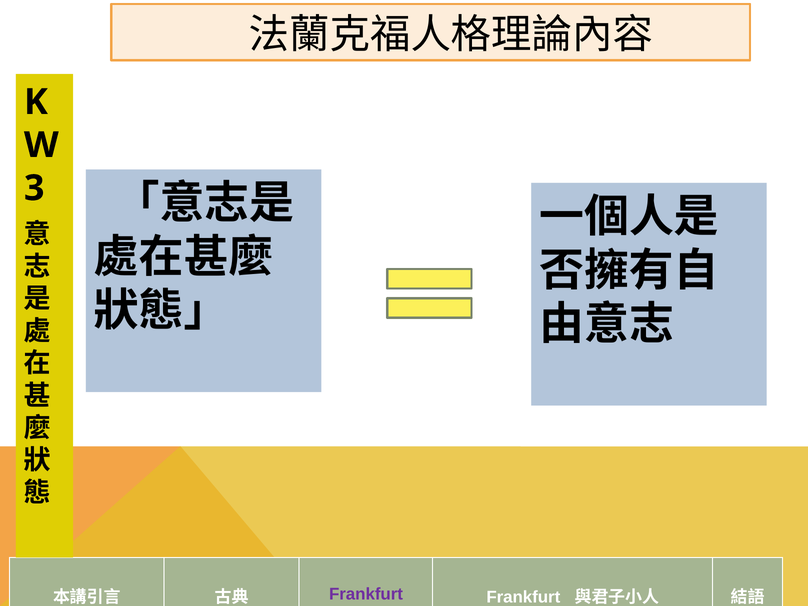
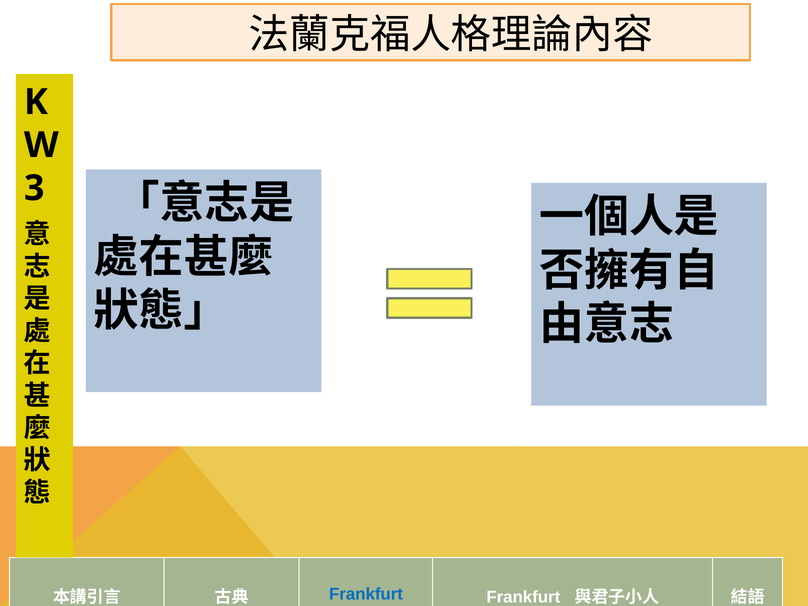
Frankfurt colour: purple -> blue (366, 594)
